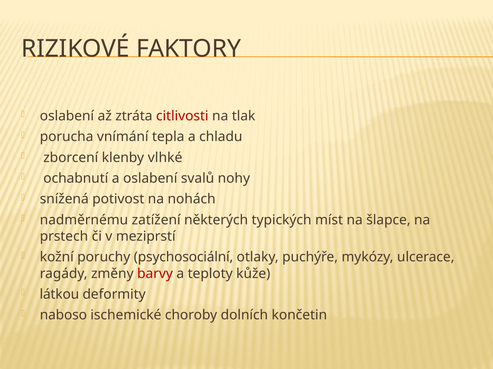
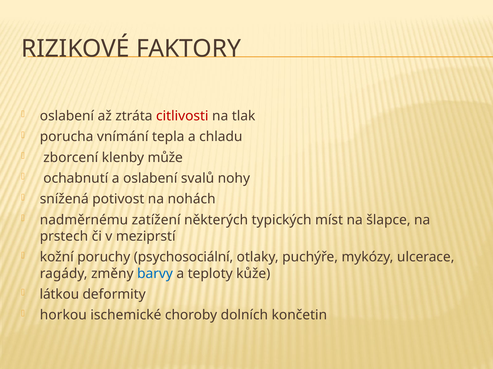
vlhké: vlhké -> může (165, 158)
barvy colour: red -> blue (155, 274)
naboso: naboso -> horkou (63, 316)
